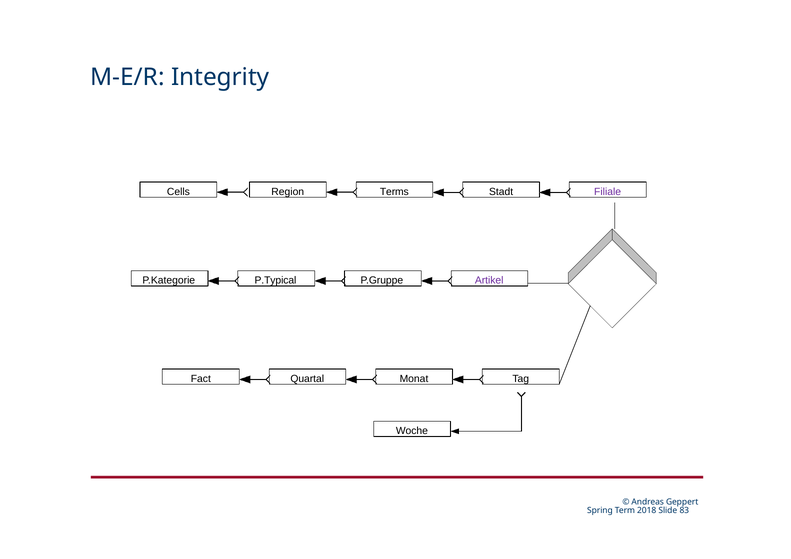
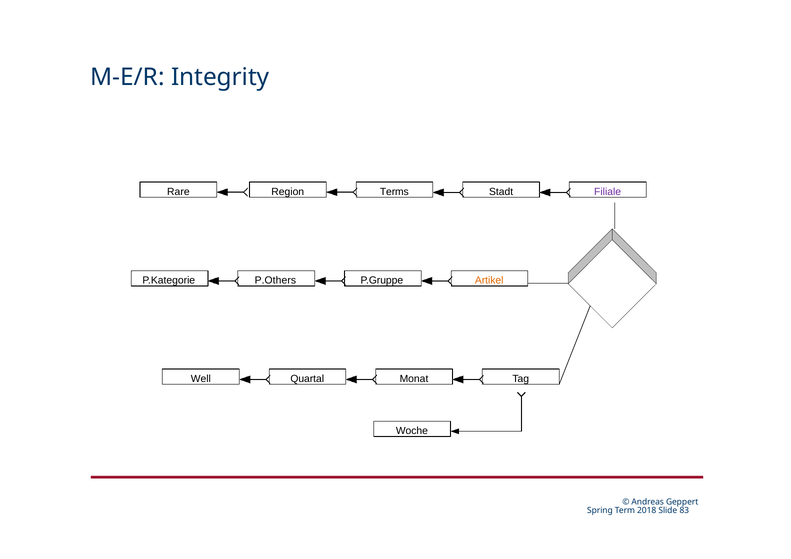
Cells: Cells -> Rare (178, 192)
P.Typical: P.Typical -> P.Others (275, 281)
Artikel colour: purple -> orange (489, 281)
Fact: Fact -> Well (201, 379)
